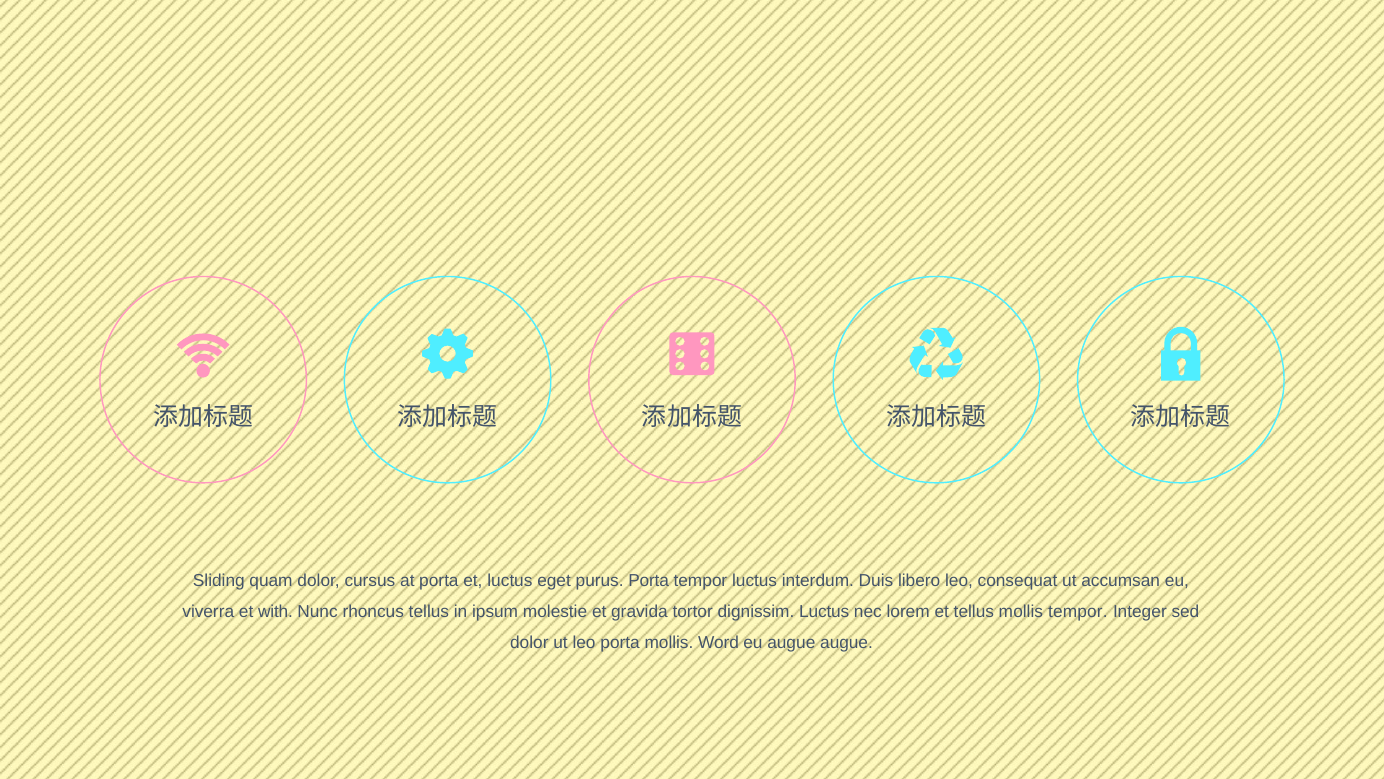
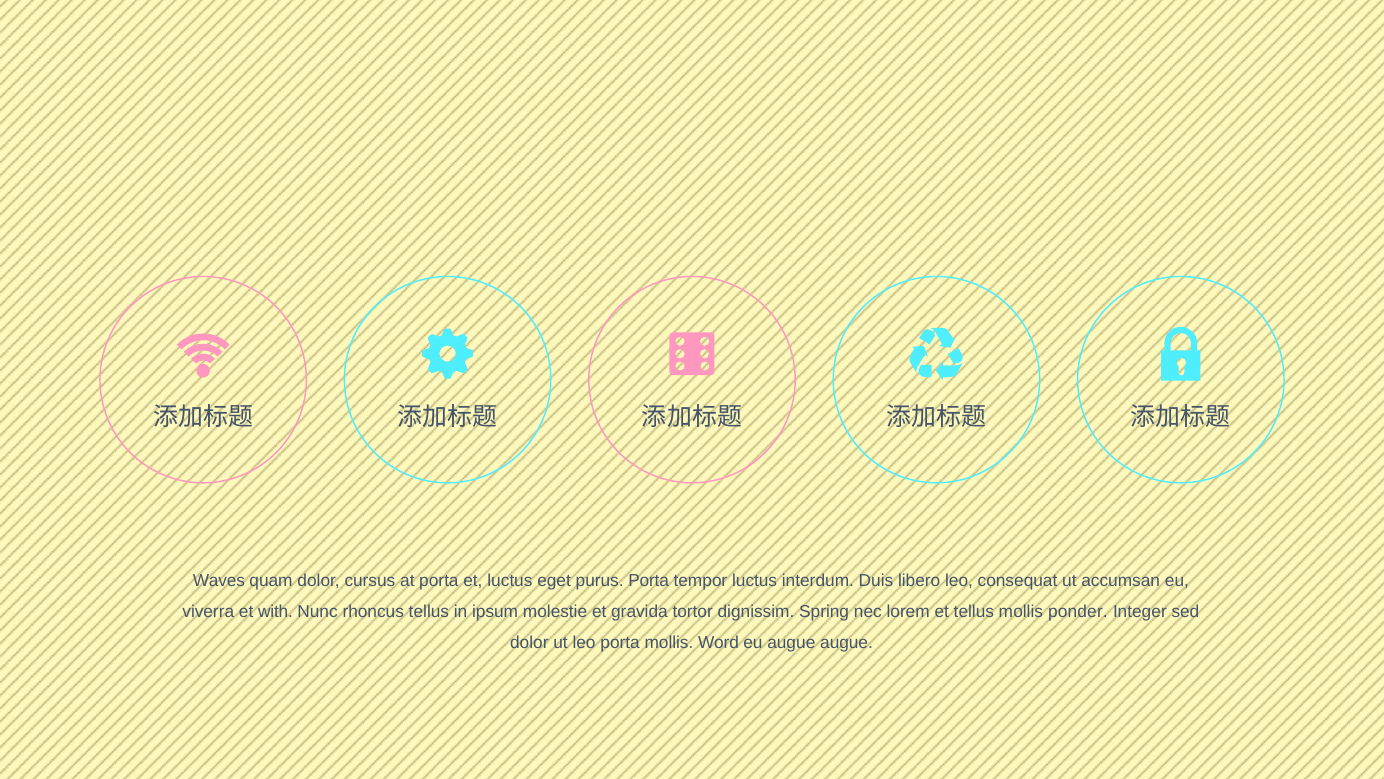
Sliding: Sliding -> Waves (219, 580)
dignissim Luctus: Luctus -> Spring (824, 612)
mollis tempor: tempor -> ponder (1078, 612)
